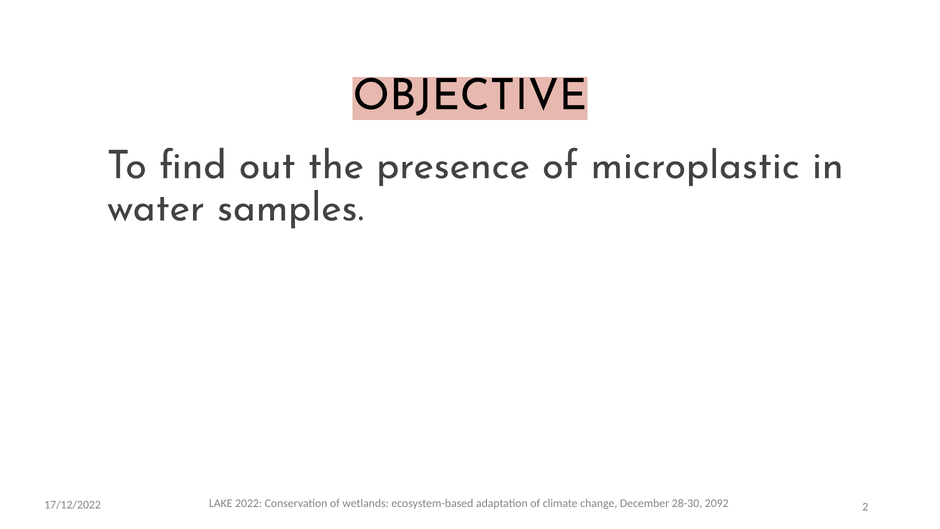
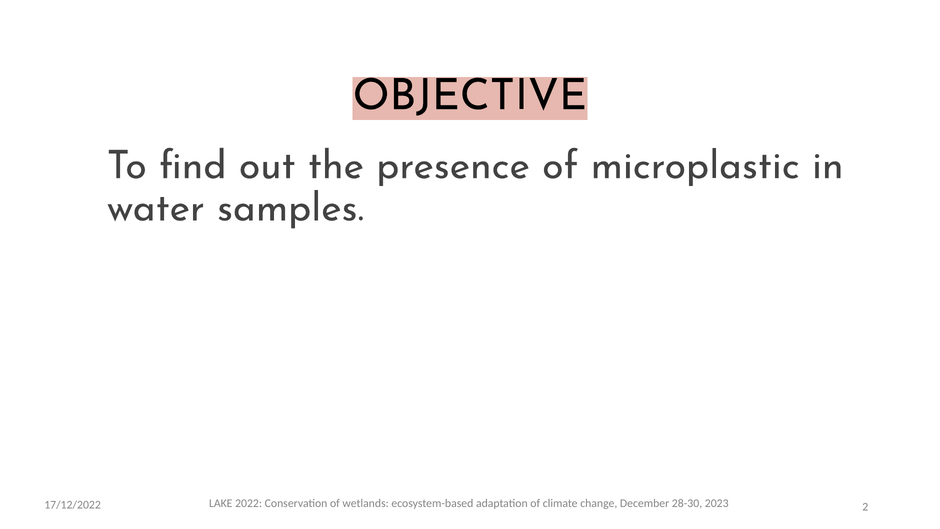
2092: 2092 -> 2023 (717, 503)
